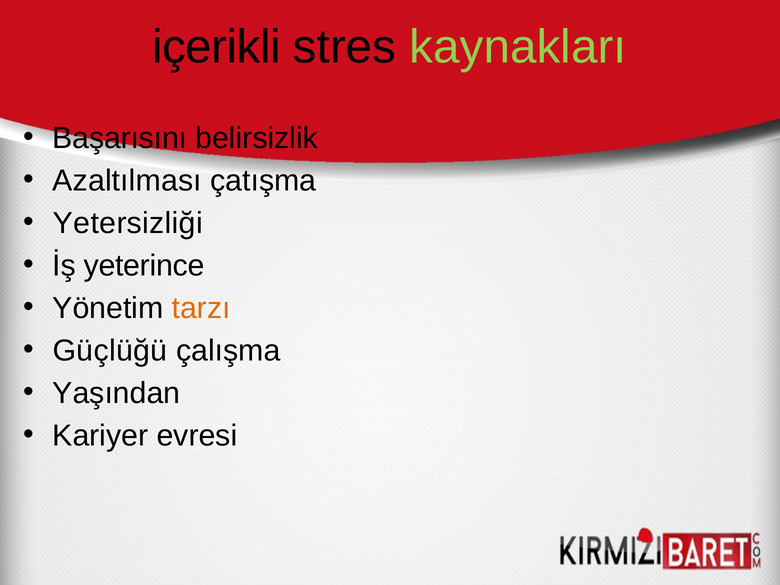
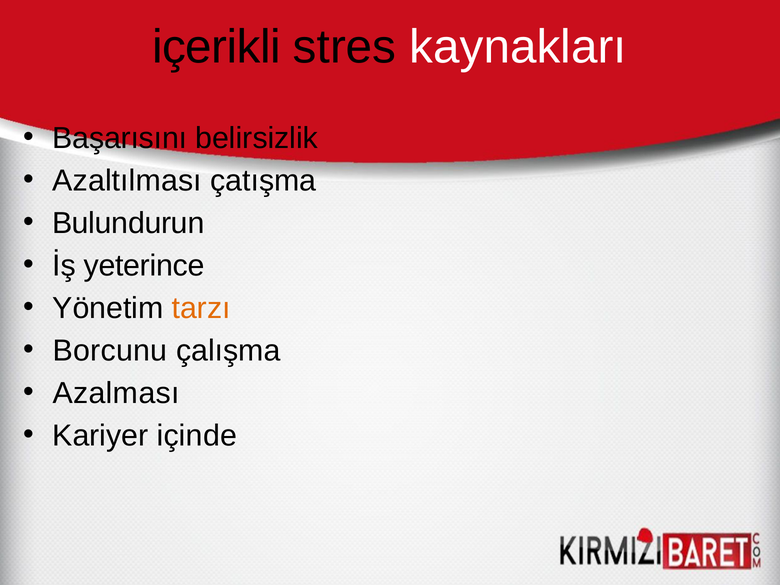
kaynakları colour: light green -> white (518, 47)
Yetersizliği: Yetersizliği -> Bulundurun (128, 223)
Güçlüğü: Güçlüğü -> Borcunu (110, 351)
Yaşından: Yaşından -> Azalması (116, 393)
evresi: evresi -> içinde (197, 436)
